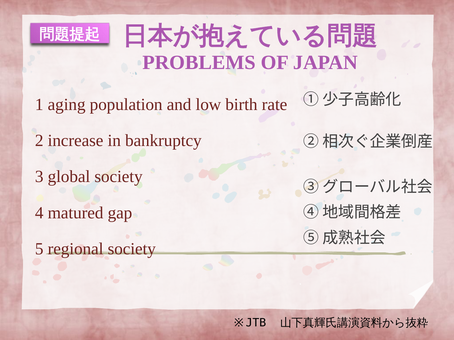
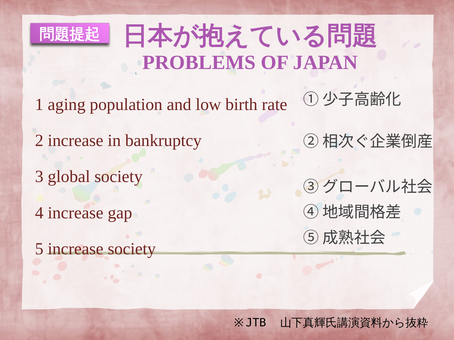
4 matured: matured -> increase (76, 213)
5 regional: regional -> increase (76, 249)
